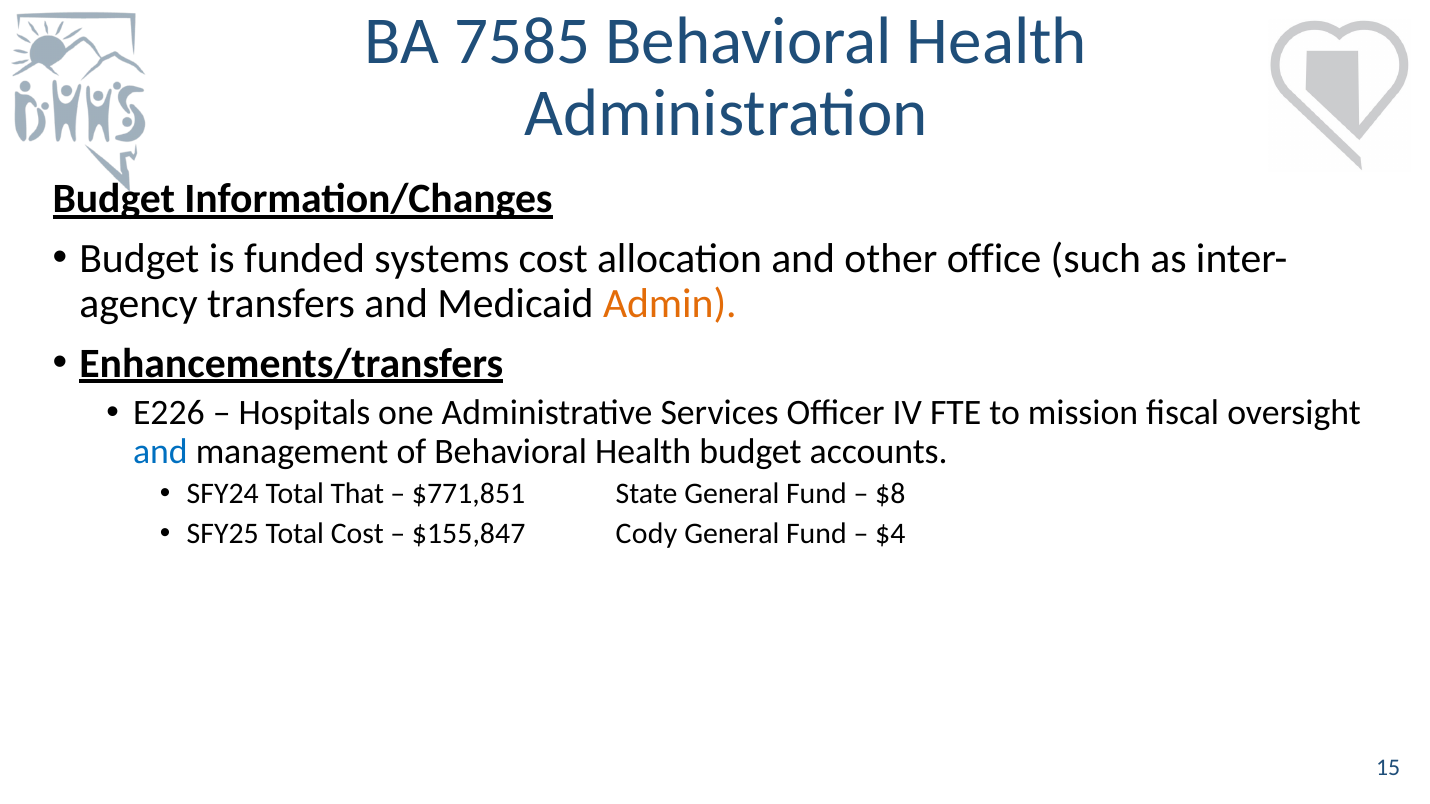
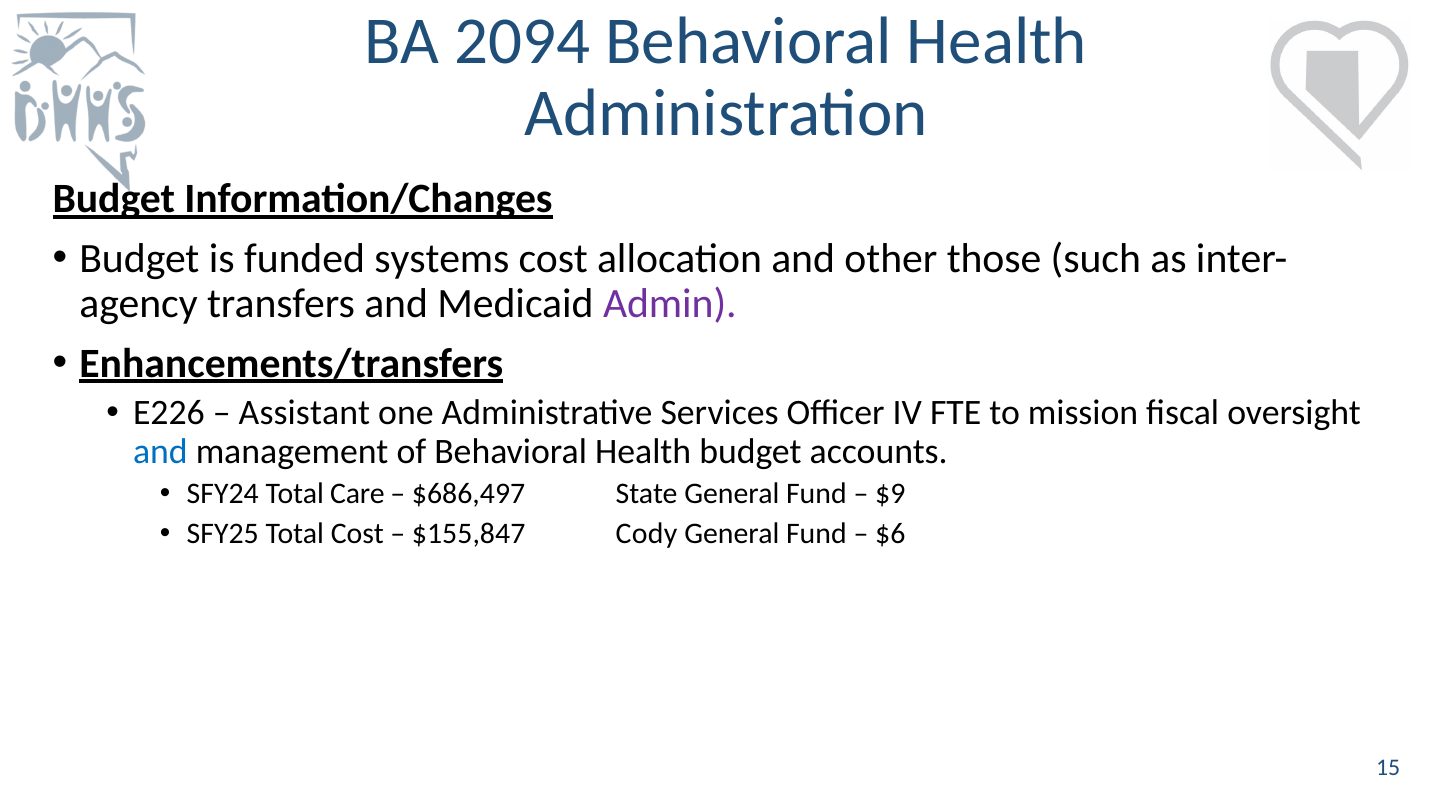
7585: 7585 -> 2094 (523, 41)
office: office -> those (994, 259)
Admin colour: orange -> purple (670, 304)
Hospitals: Hospitals -> Assistant (304, 413)
That: That -> Care (357, 494)
$771,851: $771,851 -> $686,497 (469, 494)
$8: $8 -> $9 (890, 494)
$4: $4 -> $6 (890, 534)
